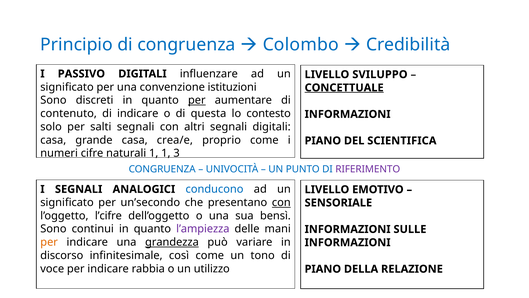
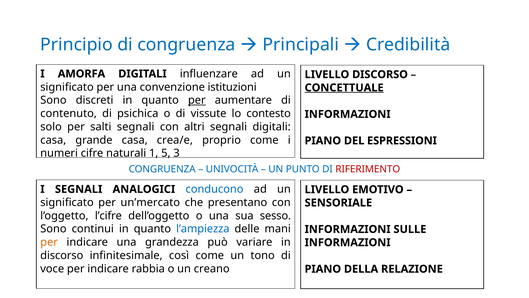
Colombo: Colombo -> Principali (301, 44)
PASSIVO: PASSIVO -> AMORFA (81, 74)
LIVELLO SVILUPPO: SVILUPPO -> DISCORSO (380, 74)
di indicare: indicare -> psichica (138, 113)
questa: questa -> vissute (209, 113)
SCIENTIFICA: SCIENTIFICA -> ESPRESSIONI (402, 141)
1 1: 1 -> 5 (166, 153)
RIFERIMENTO colour: purple -> red (368, 169)
un’secondo: un’secondo -> un’mercato (150, 202)
con underline: present -> none (281, 202)
bensì: bensì -> sesso (275, 215)
l’ampiezza colour: purple -> blue (203, 229)
grandezza underline: present -> none (172, 242)
utilizzo: utilizzo -> creano (212, 268)
